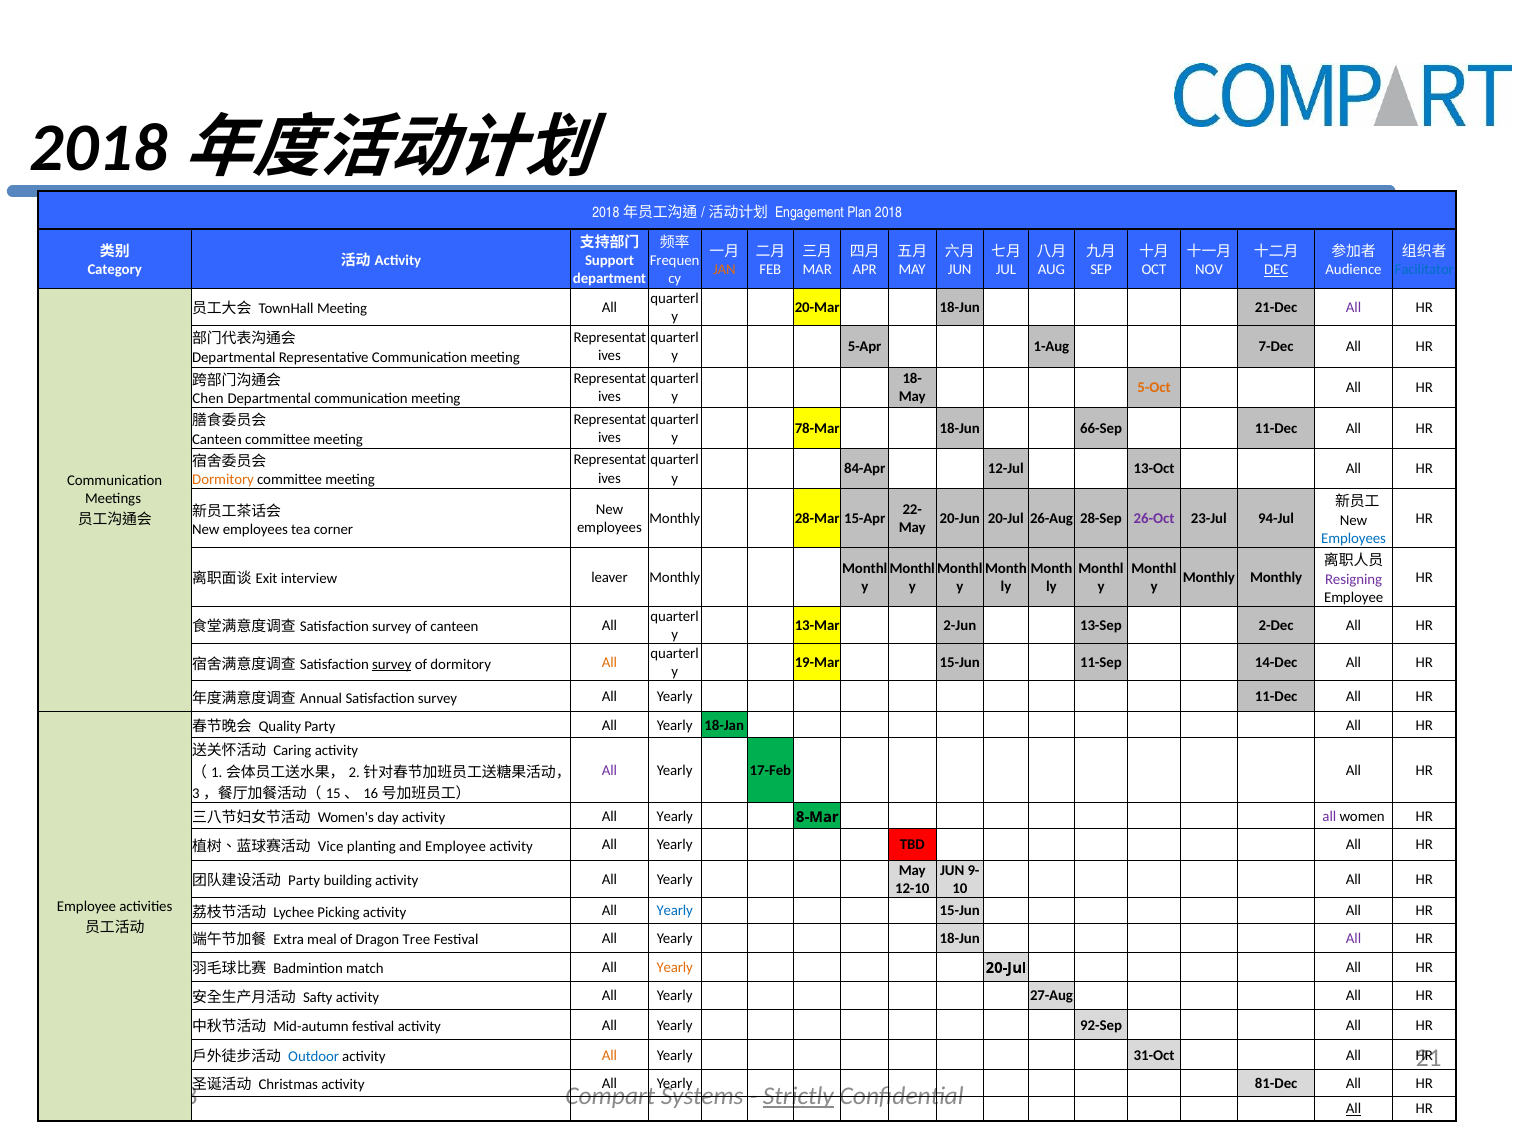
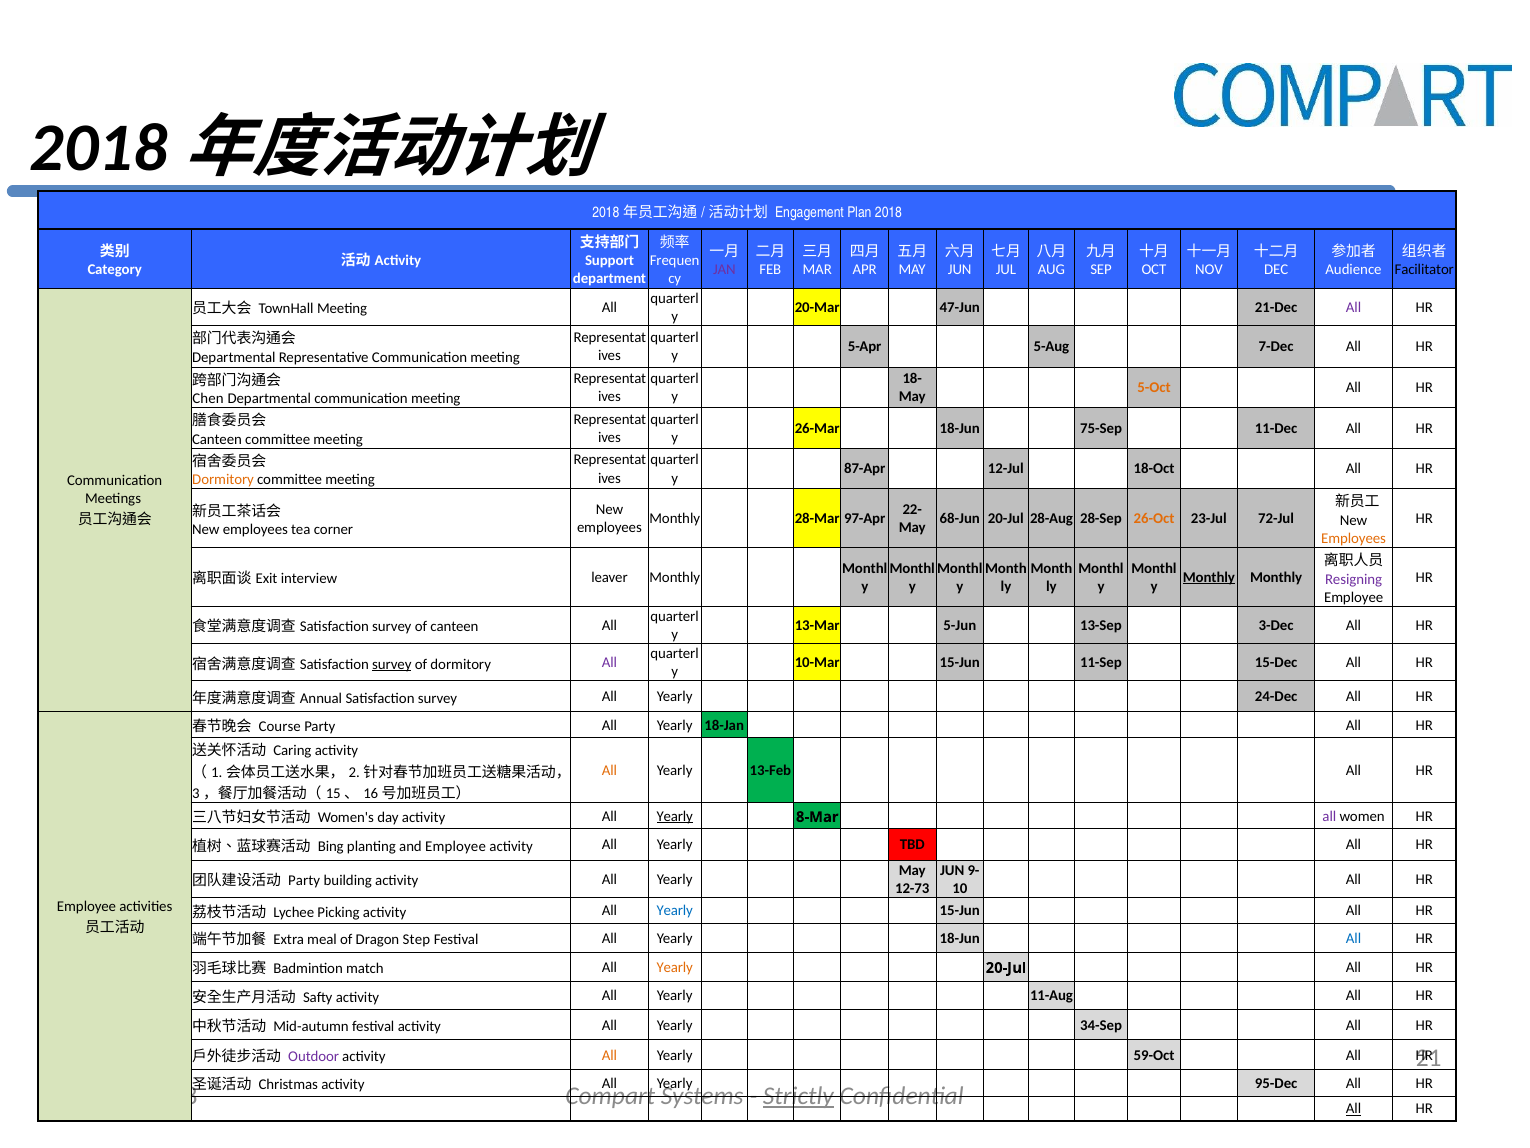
JAN colour: orange -> purple (724, 270)
DEC underline: present -> none (1276, 270)
Facilitator colour: blue -> black (1424, 270)
20-Mar 18-Jun: 18-Jun -> 47-Jun (960, 307)
1-Aug: 1-Aug -> 5-Aug (1051, 347)
78-Mar: 78-Mar -> 26-Mar (817, 428)
66-Sep: 66-Sep -> 75-Sep (1101, 428)
84-Apr: 84-Apr -> 87-Apr (865, 469)
13-Oct: 13-Oct -> 18-Oct (1154, 469)
15-Apr: 15-Apr -> 97-Apr (865, 519)
20-Jun: 20-Jun -> 68-Jun (960, 519)
26-Aug: 26-Aug -> 28-Aug (1051, 519)
26-Oct colour: purple -> orange (1154, 519)
94-Jul: 94-Jul -> 72-Jul (1276, 519)
Employees colour: blue -> orange (1354, 538)
Monthly underline: none -> present (1209, 577)
2-Jun: 2-Jun -> 5-Jun (960, 625)
2-Dec: 2-Dec -> 3-Dec (1276, 625)
19-Mar: 19-Mar -> 10-Mar (817, 663)
14-Dec: 14-Dec -> 15-Dec (1276, 663)
All colour: orange -> purple (610, 663)
Yearly 11-Dec: 11-Dec -> 24-Dec (1276, 697)
Quality: Quality -> Course (280, 726)
All colour: purple -> orange (610, 770)
17-Feb: 17-Feb -> 13-Feb (770, 770)
Yearly underline: none -> present (675, 816)
Vice: Vice -> Bing (331, 846)
12-10: 12-10 -> 12-73 (912, 888)
Tree: Tree -> Step (416, 939)
All colour: purple -> blue (1354, 938)
27-Aug: 27-Aug -> 11-Aug (1051, 995)
92-Sep: 92-Sep -> 34-Sep (1101, 1025)
Outdoor colour: blue -> purple (314, 1056)
31-Oct: 31-Oct -> 59-Oct (1154, 1055)
81-Dec: 81-Dec -> 95-Dec (1276, 1083)
